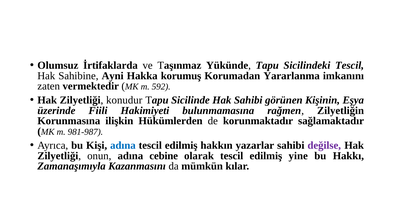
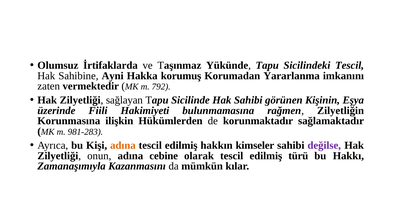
592: 592 -> 792 (161, 87)
konudur: konudur -> sağlayan (124, 100)
981-987: 981-987 -> 981-283 (85, 132)
adına colour: blue -> orange (123, 145)
yazarlar: yazarlar -> kimseler (255, 145)
yine: yine -> türü (298, 156)
